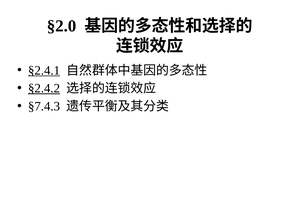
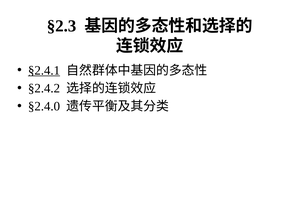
§2.0: §2.0 -> §2.3 (62, 26)
§2.4.2 underline: present -> none (44, 88)
§7.4.3: §7.4.3 -> §2.4.0 (44, 106)
